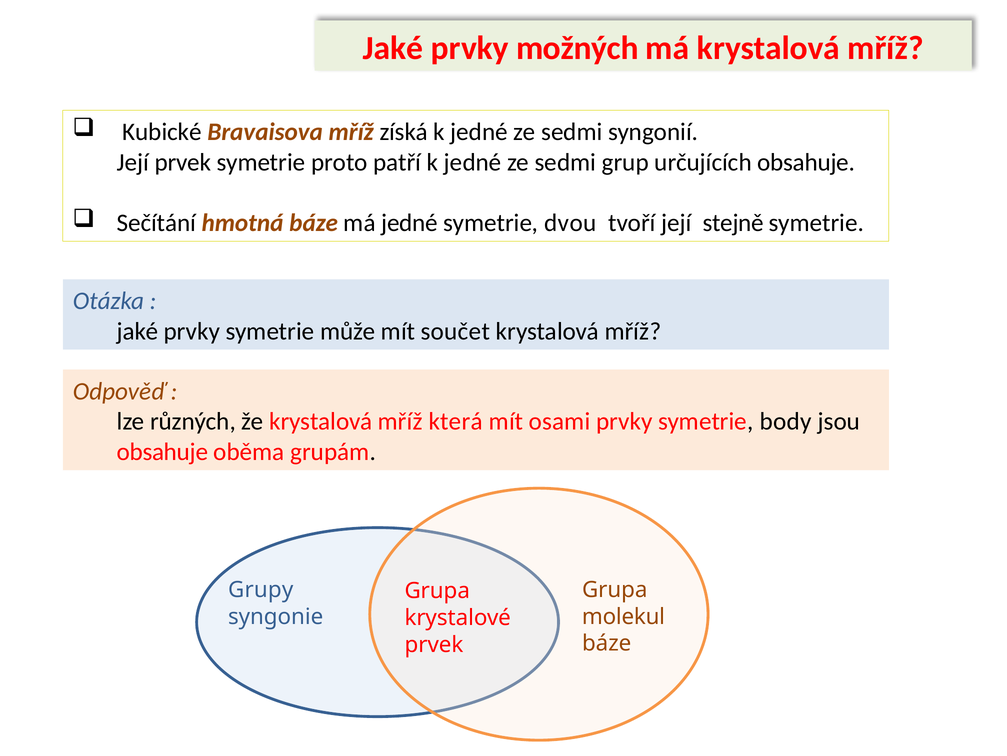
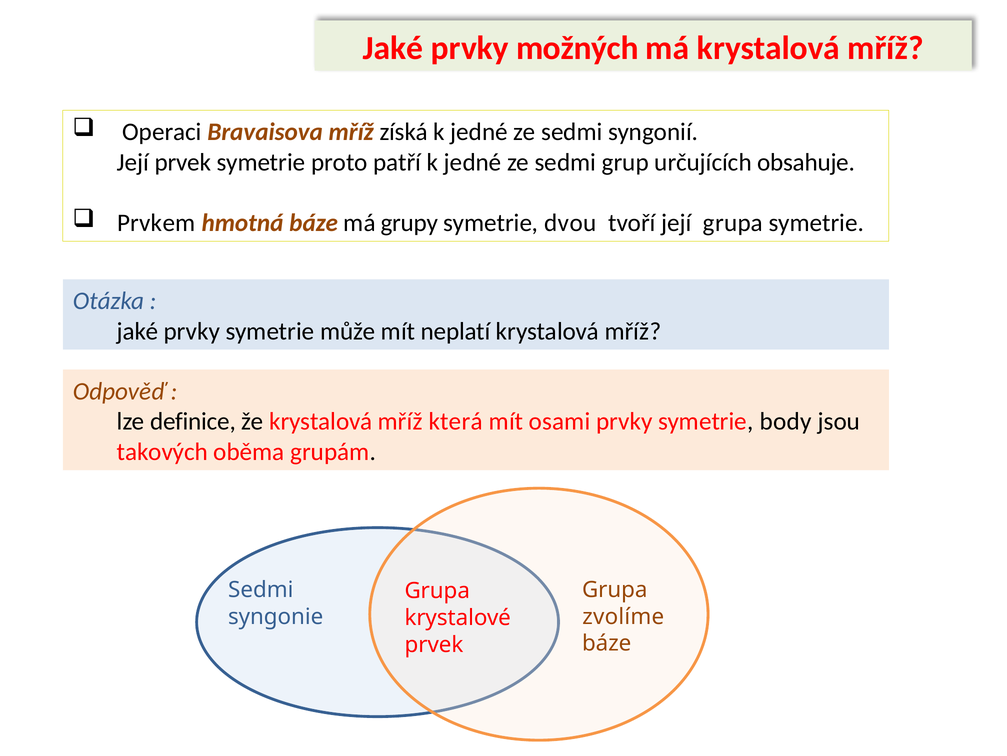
Kubické: Kubické -> Operaci (162, 132)
Sečítání: Sečítání -> Prvkem (156, 223)
má jedné: jedné -> grupy (410, 223)
její stejně: stejně -> grupa (733, 223)
součet: součet -> neplatí (456, 331)
různých: různých -> definice (193, 421)
obsahuje: obsahuje -> takových (162, 451)
Grupy: Grupy -> Sedmi (261, 589)
molekul: molekul -> zvolíme (623, 616)
